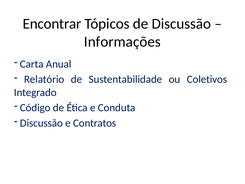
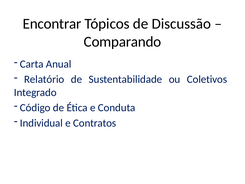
Informações: Informações -> Comparando (123, 42)
Discussão: Discussão -> Individual (41, 123)
